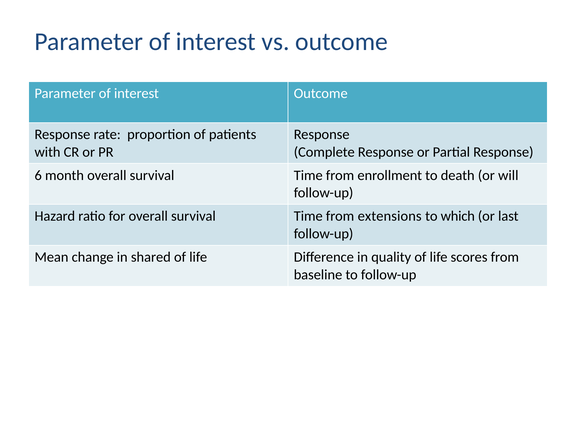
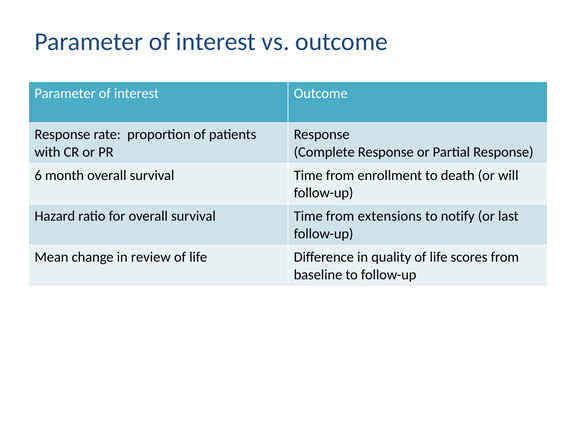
which: which -> notify (458, 216)
shared: shared -> review (151, 257)
